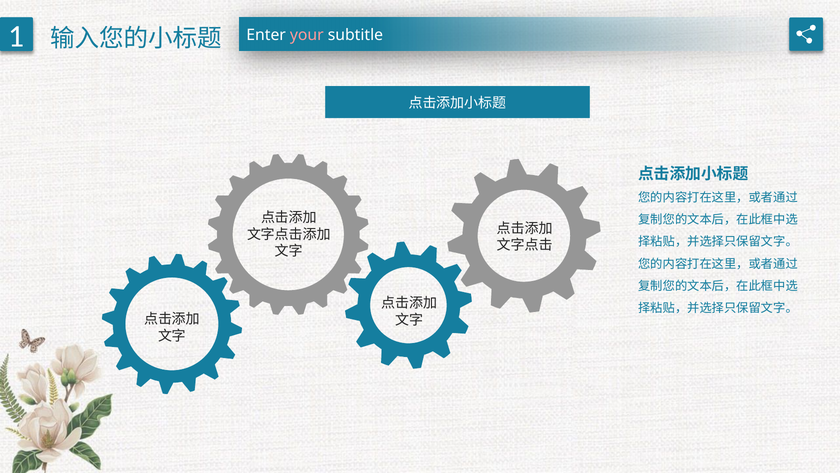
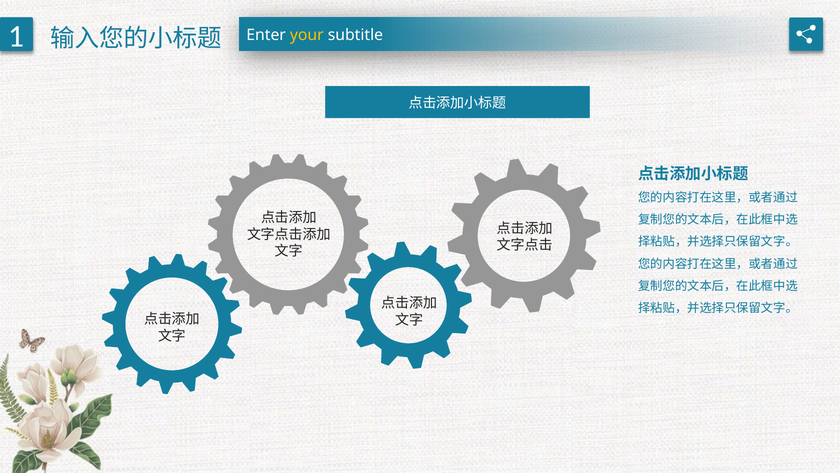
your colour: pink -> yellow (307, 35)
